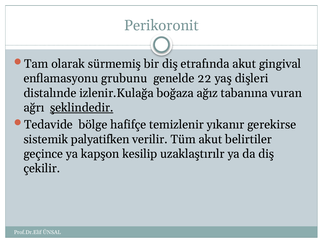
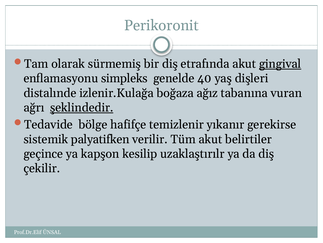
gingival underline: none -> present (280, 64)
grubunu: grubunu -> simpleks (124, 78)
22: 22 -> 40 (205, 78)
